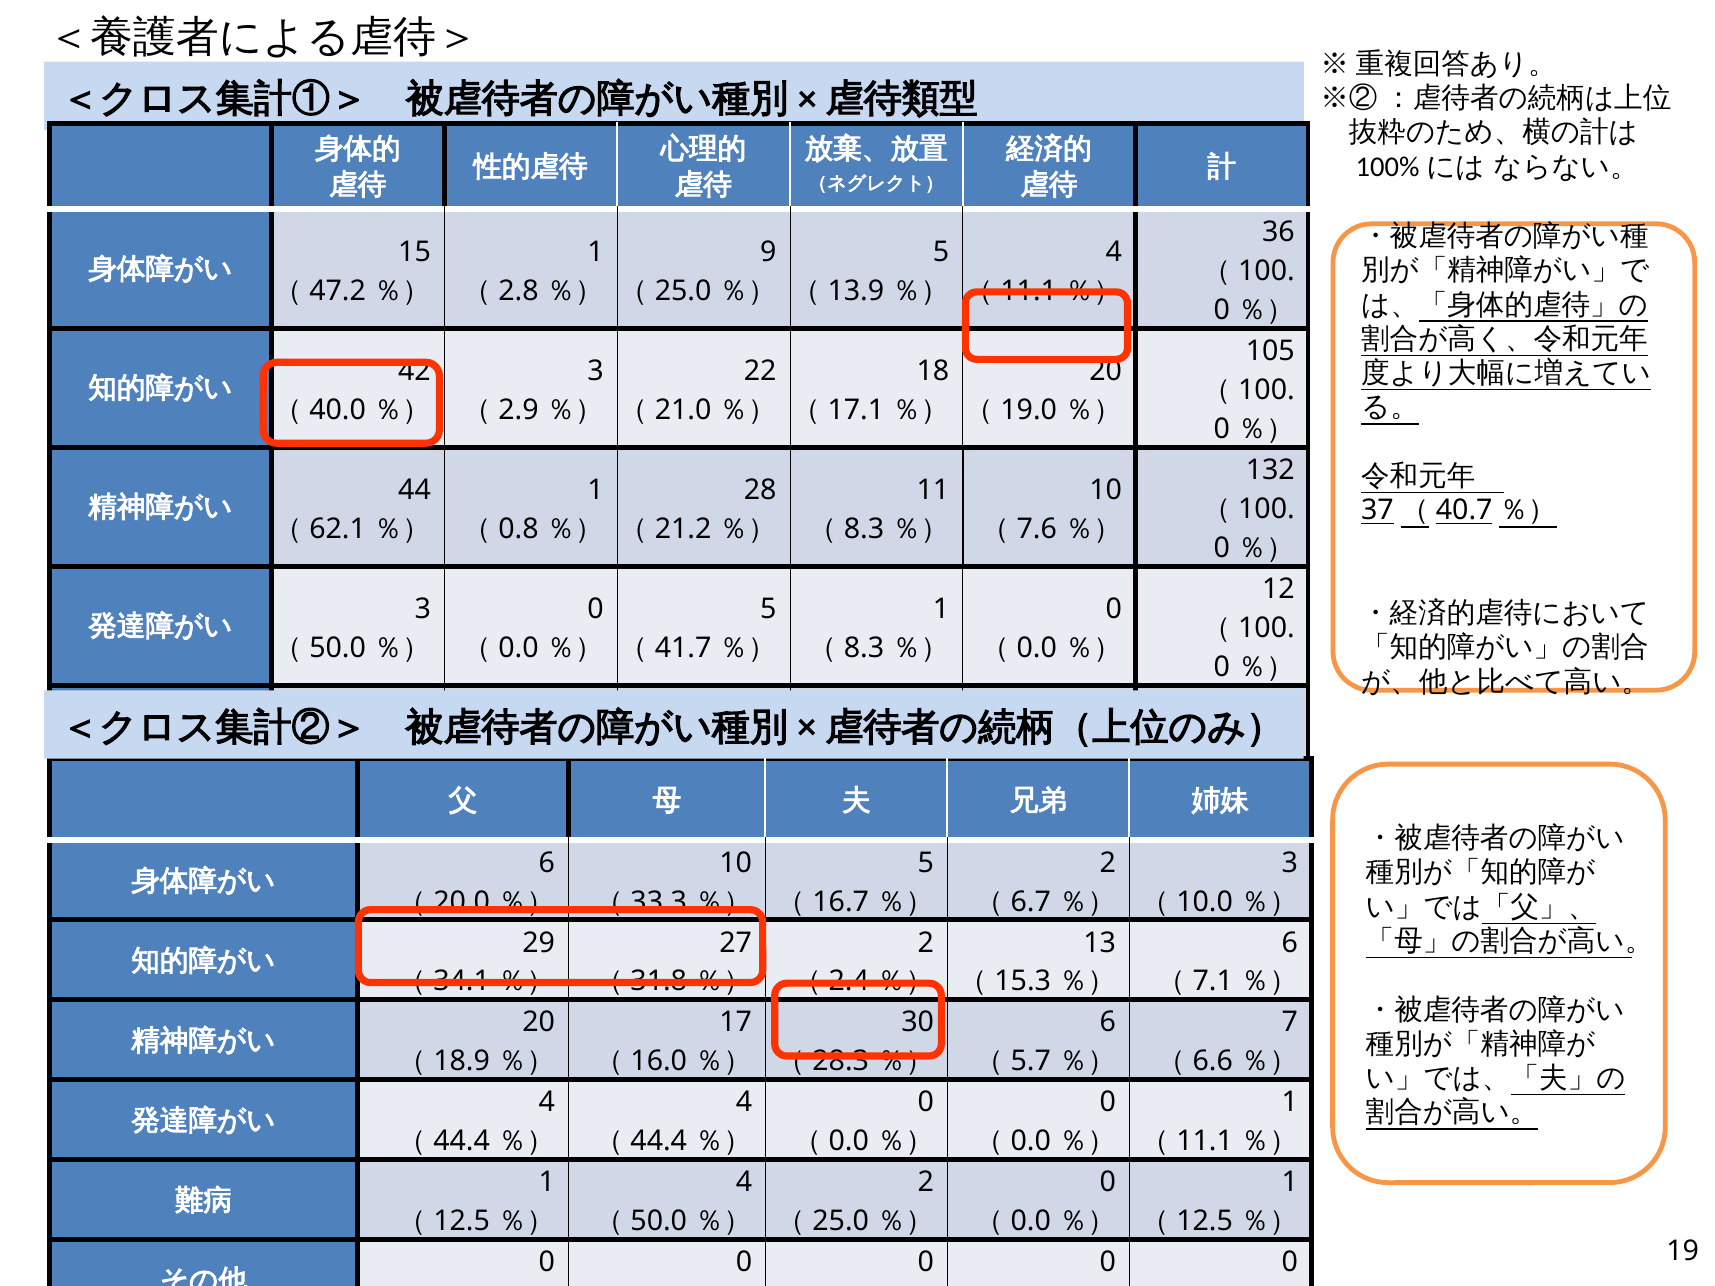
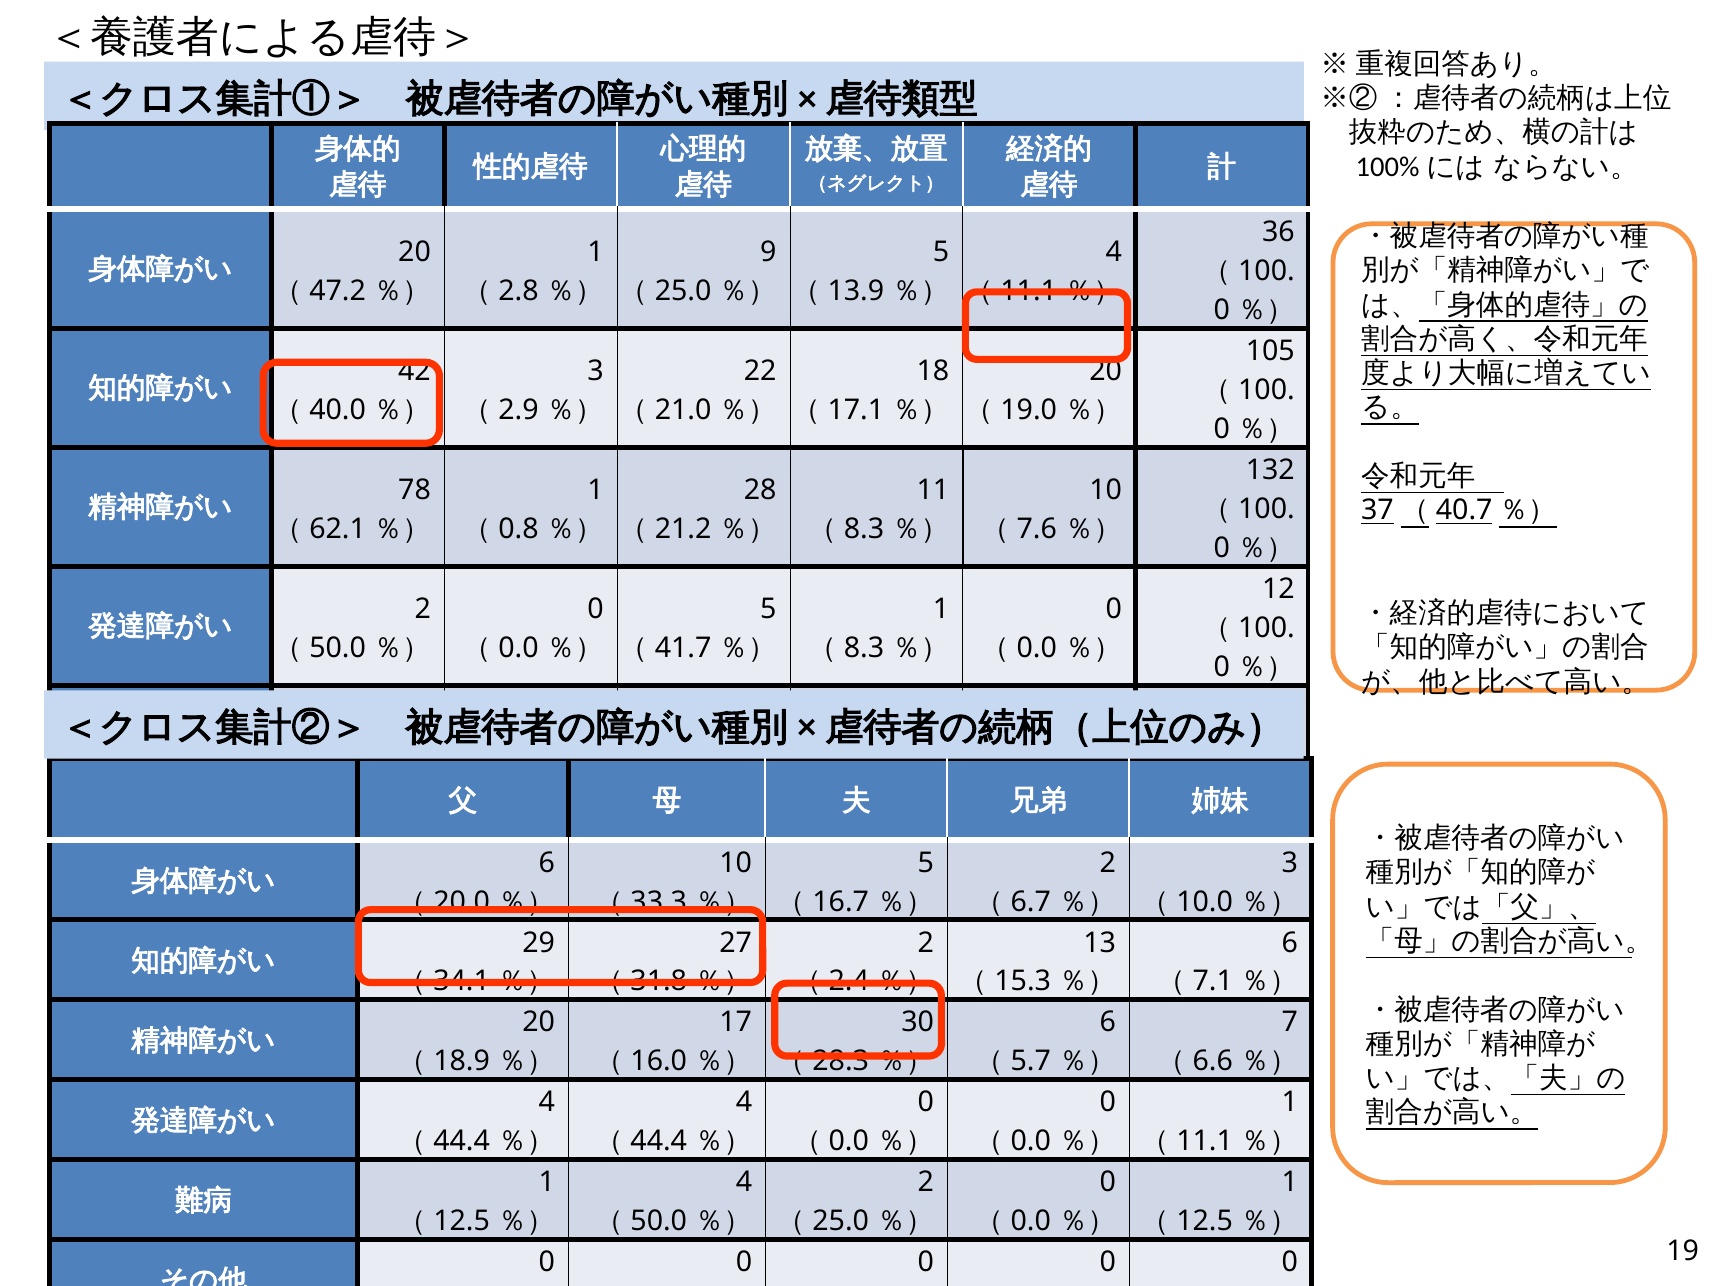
15: 15 -> 20 (415, 252)
44: 44 -> 78 (415, 490)
3: 3 -> 2 (423, 609)
